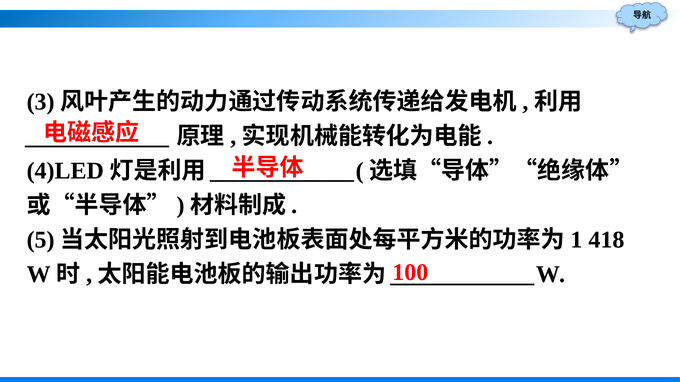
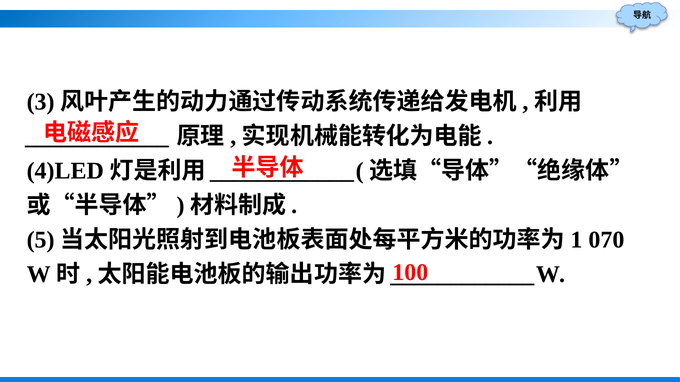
418: 418 -> 070 (606, 240)
